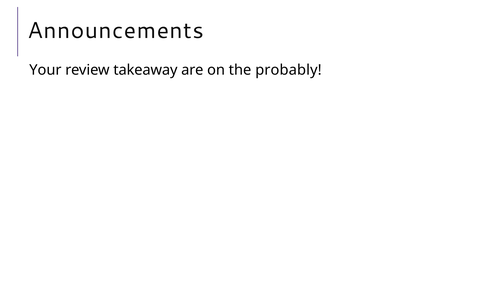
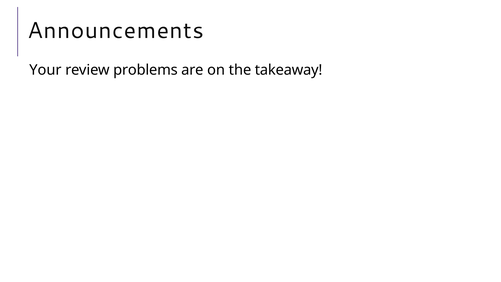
takeaway: takeaway -> problems (145, 70)
probably: probably -> takeaway (289, 70)
